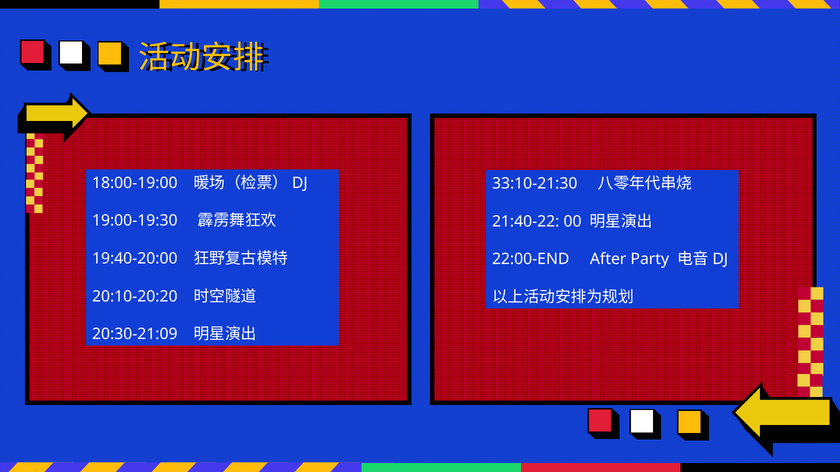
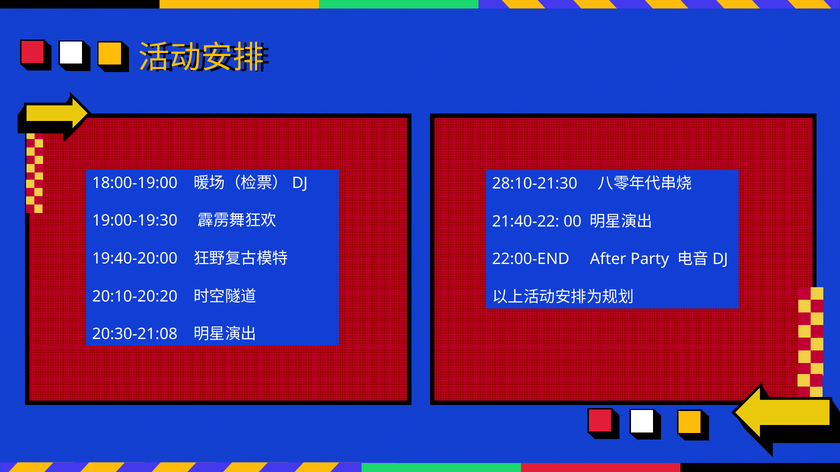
33:10-21:30: 33:10-21:30 -> 28:10-21:30 (535, 184)
20:30-21:09: 20:30-21:09 -> 20:30-21:08 (135, 334)
